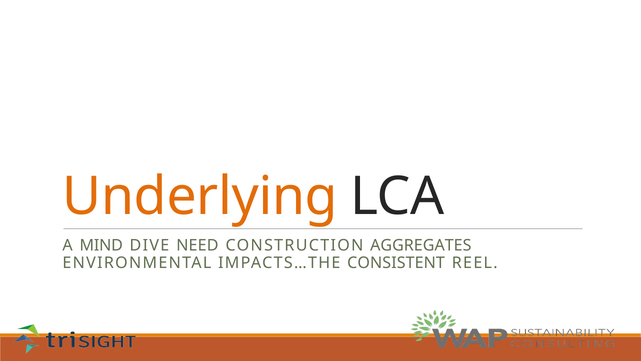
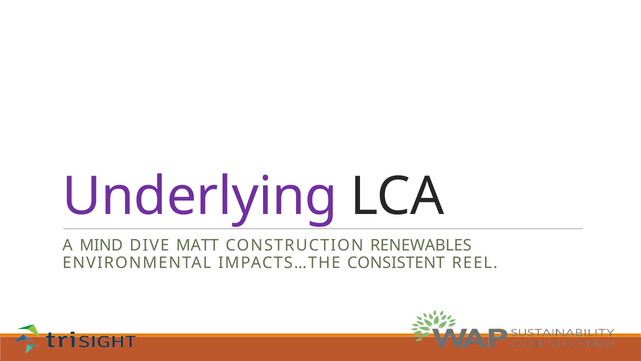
Underlying colour: orange -> purple (200, 196)
NEED: NEED -> MATT (197, 245)
AGGREGATES: AGGREGATES -> RENEWABLES (421, 245)
